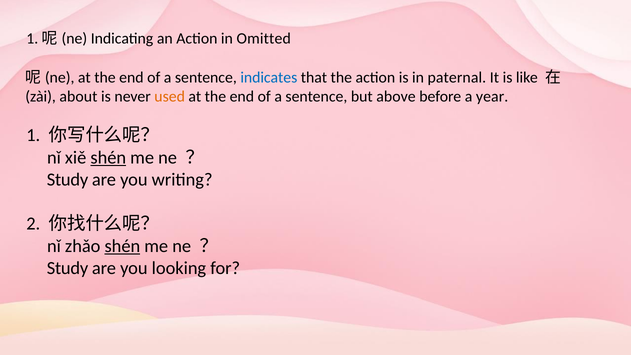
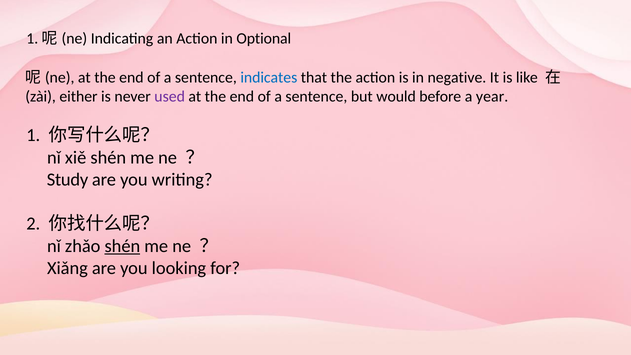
Omitted: Omitted -> Optional (264, 39)
paternal: paternal -> negative (457, 78)
about: about -> either (79, 97)
used colour: orange -> purple (170, 97)
above: above -> would (396, 97)
shén underline: present -> none (108, 157)
Study: Study -> Xiǎng (67, 268)
